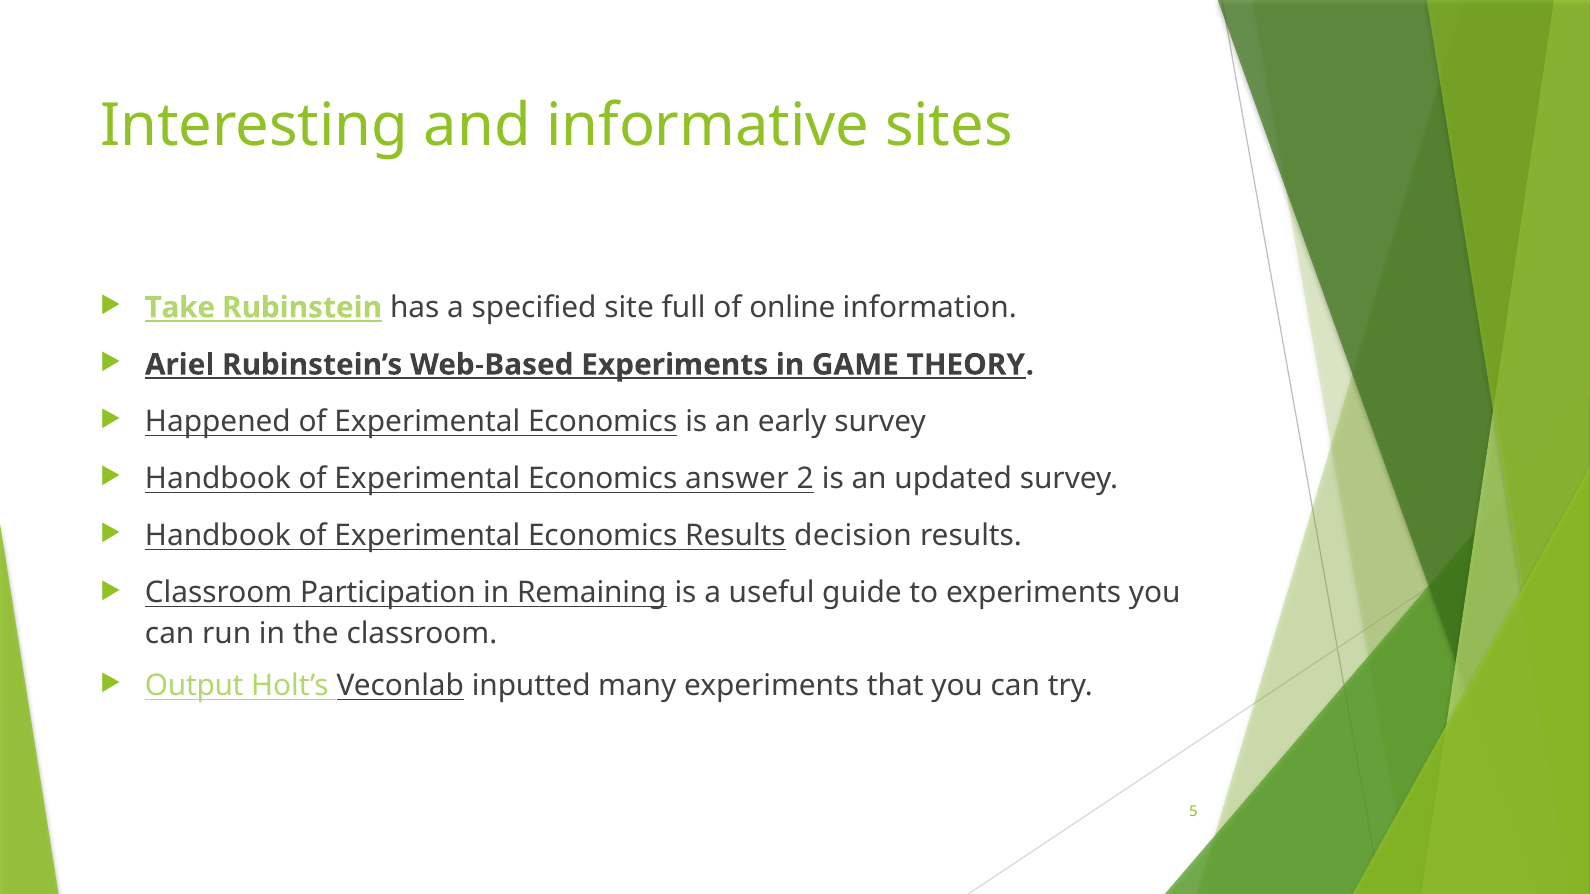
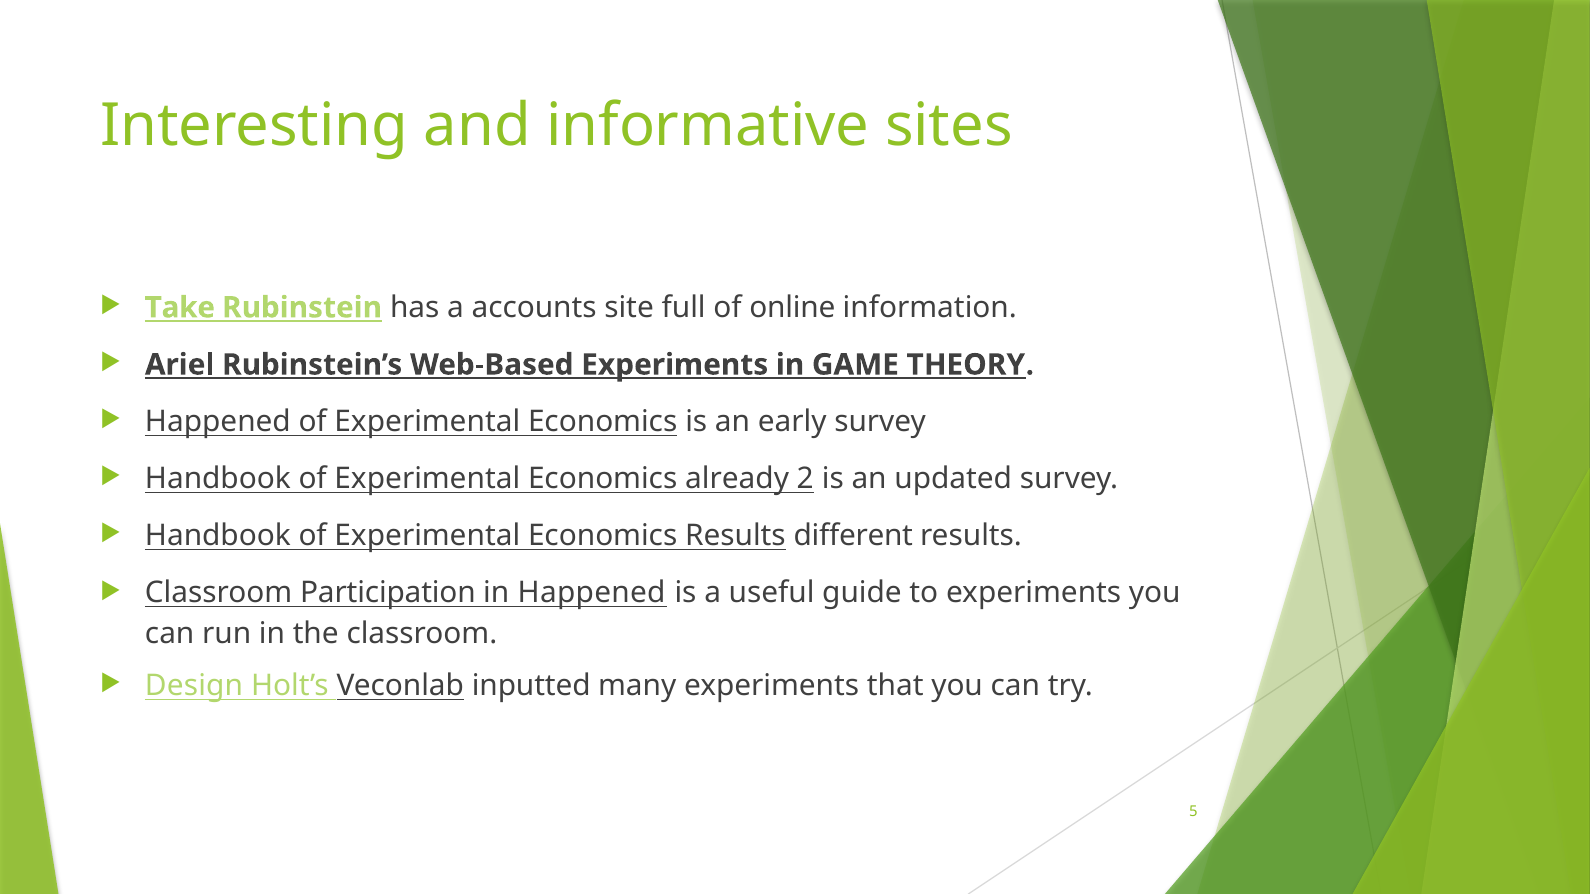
specified: specified -> accounts (534, 308)
answer: answer -> already (737, 479)
decision: decision -> different (853, 536)
in Remaining: Remaining -> Happened (592, 593)
Output: Output -> Design (194, 686)
